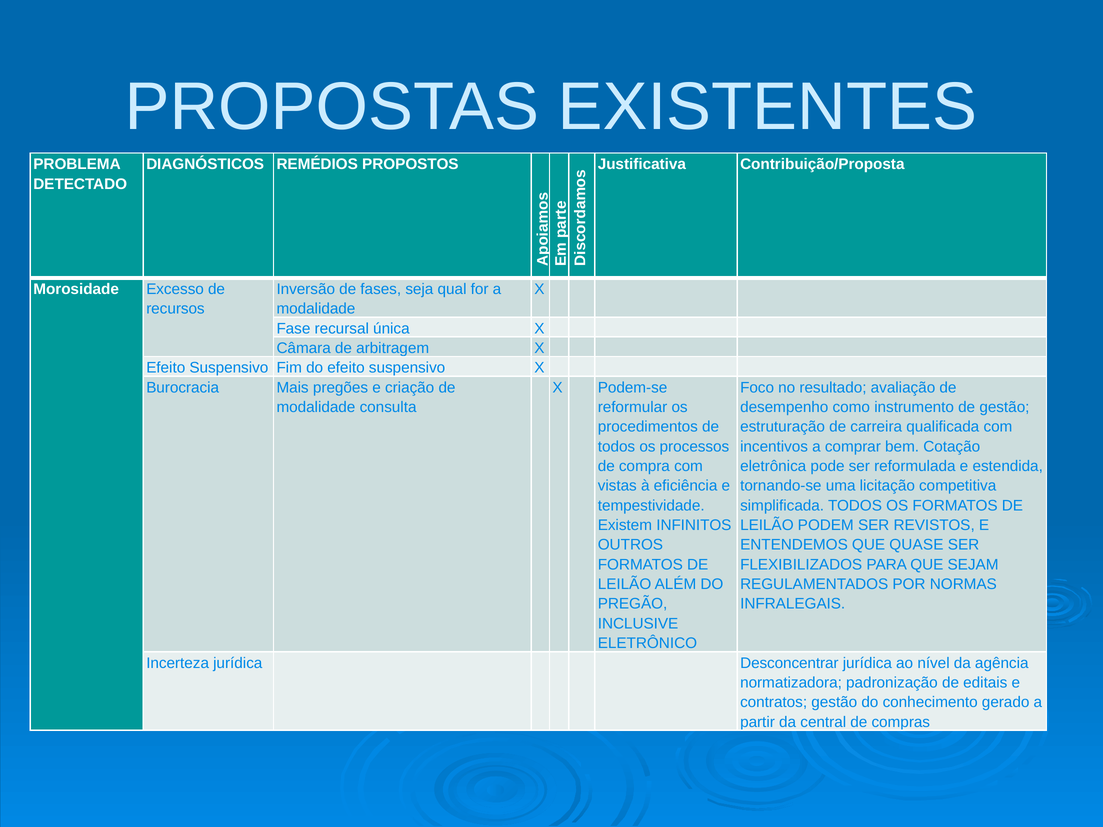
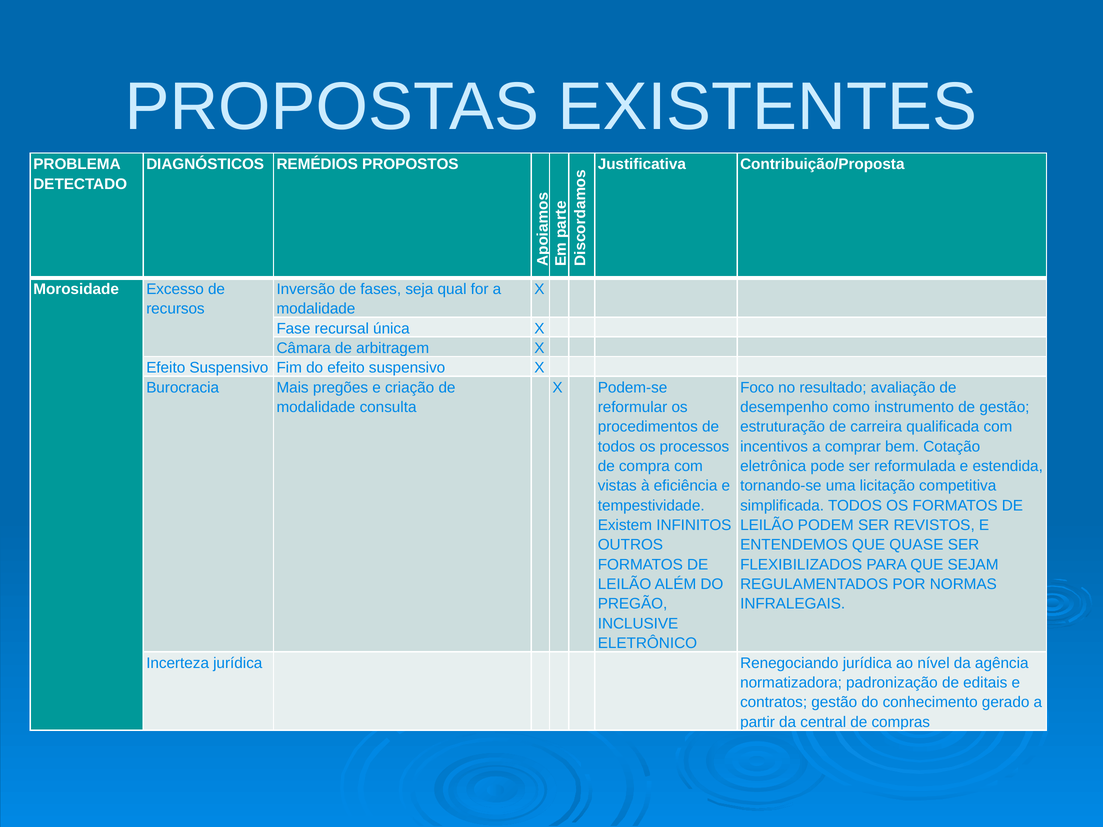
Desconcentrar: Desconcentrar -> Renegociando (789, 663)
